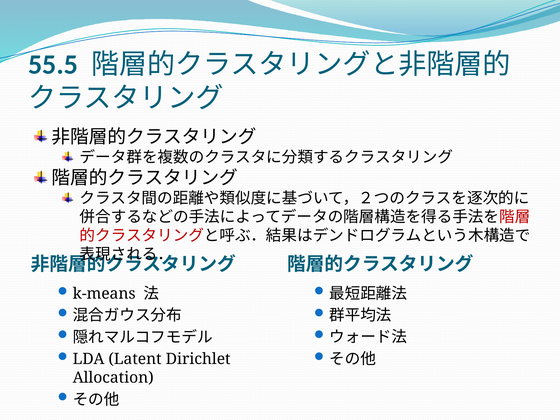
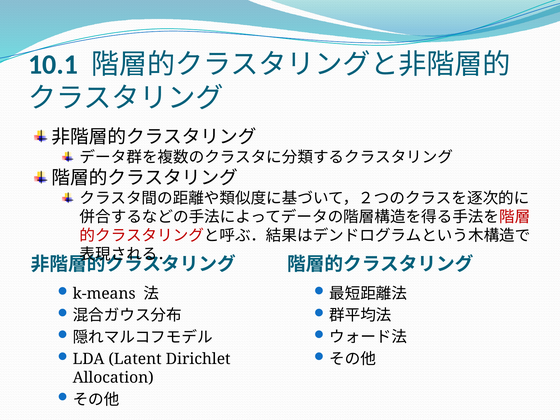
55.5: 55.5 -> 10.1 (53, 65)
